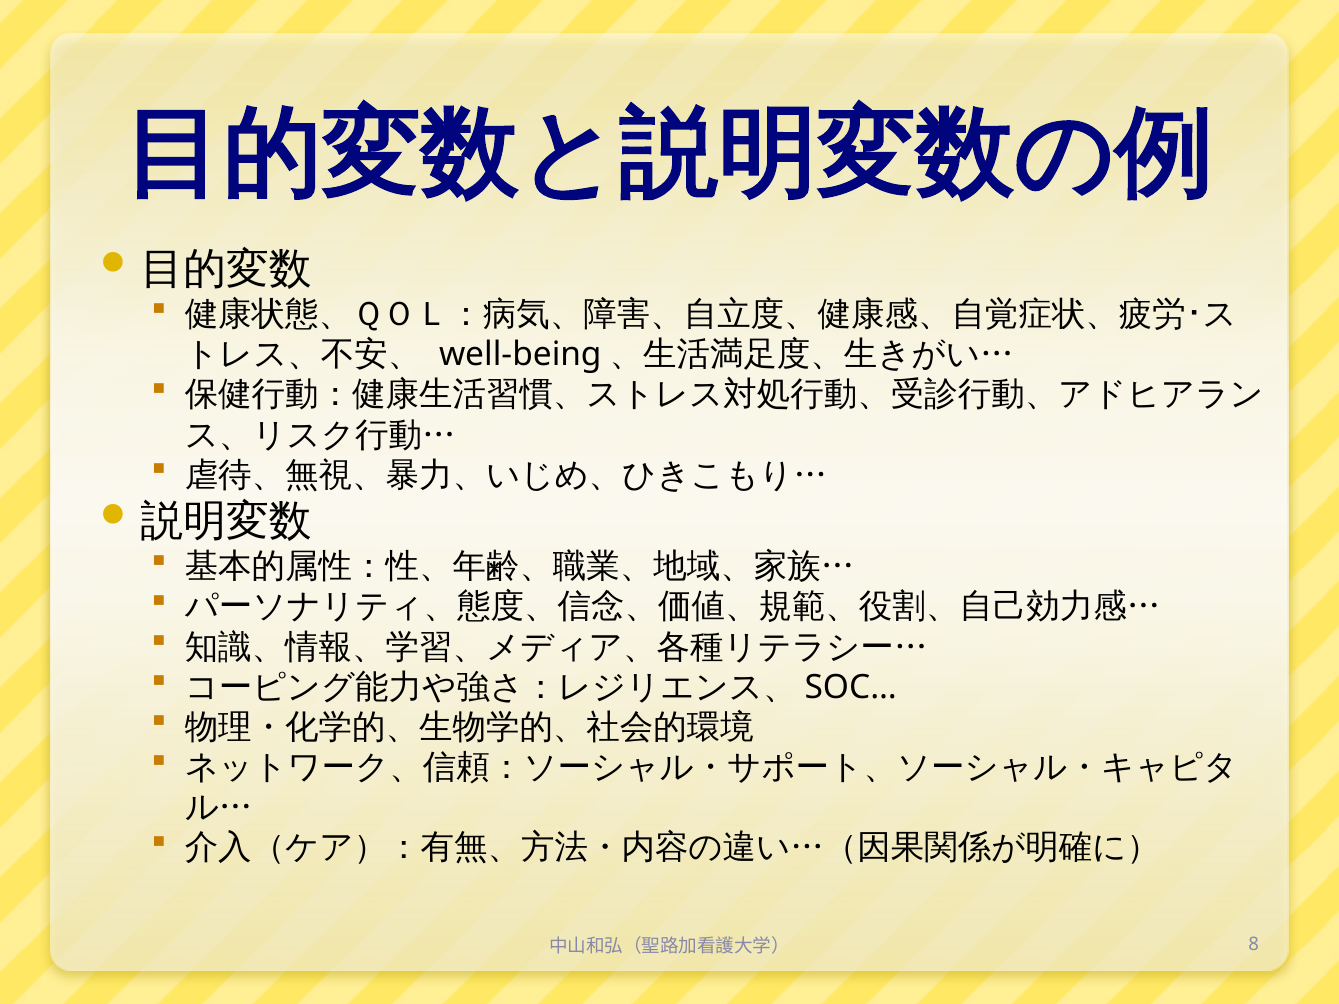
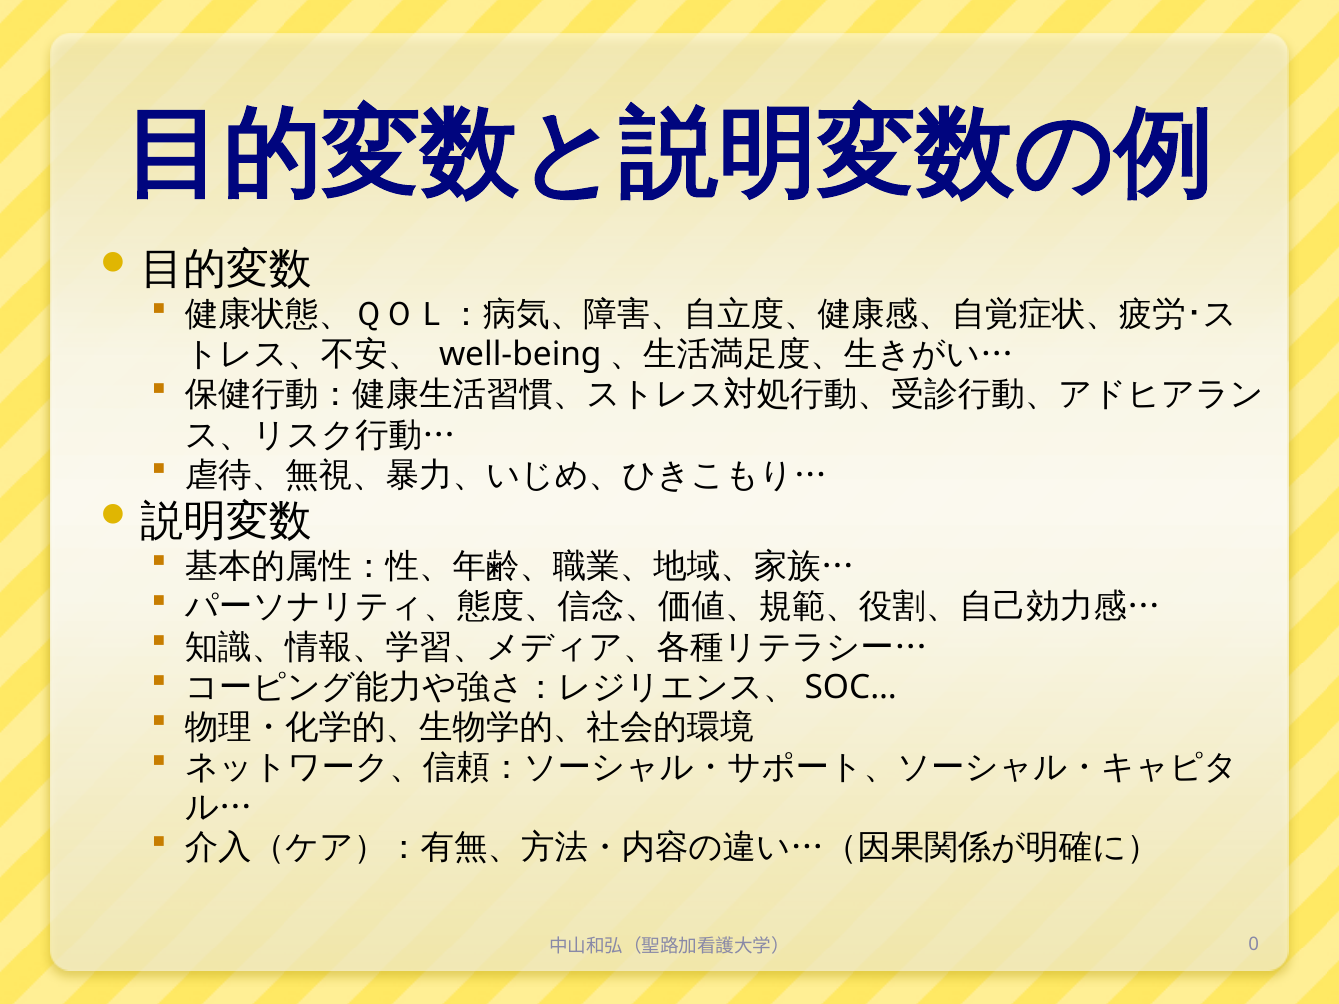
8: 8 -> 0 (1254, 944)
